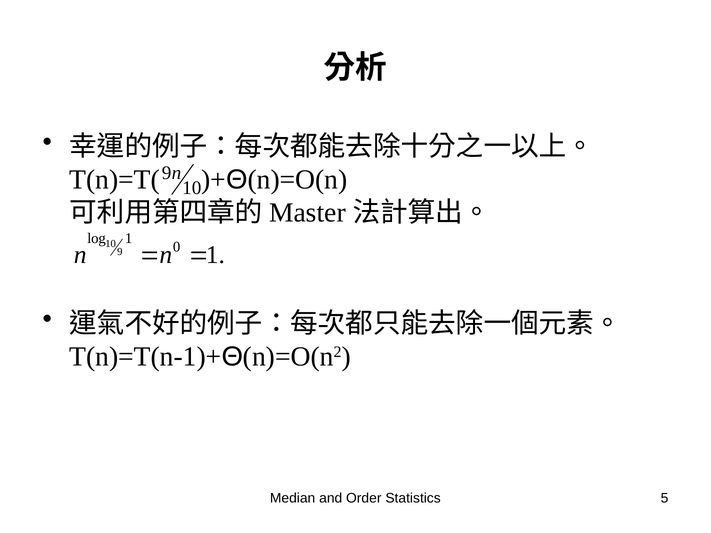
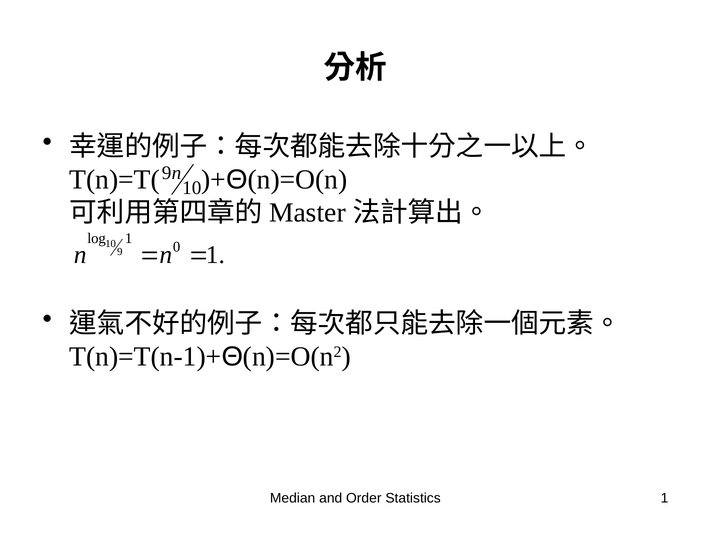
Statistics 5: 5 -> 1 (664, 498)
